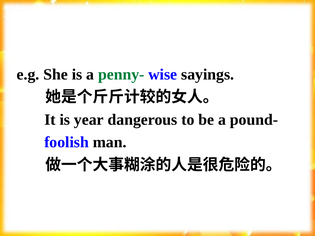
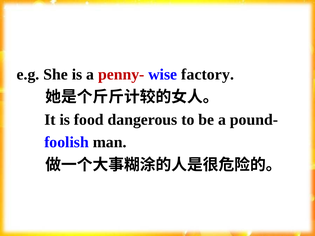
penny- colour: green -> red (121, 74)
sayings: sayings -> factory (208, 74)
year: year -> food (89, 120)
